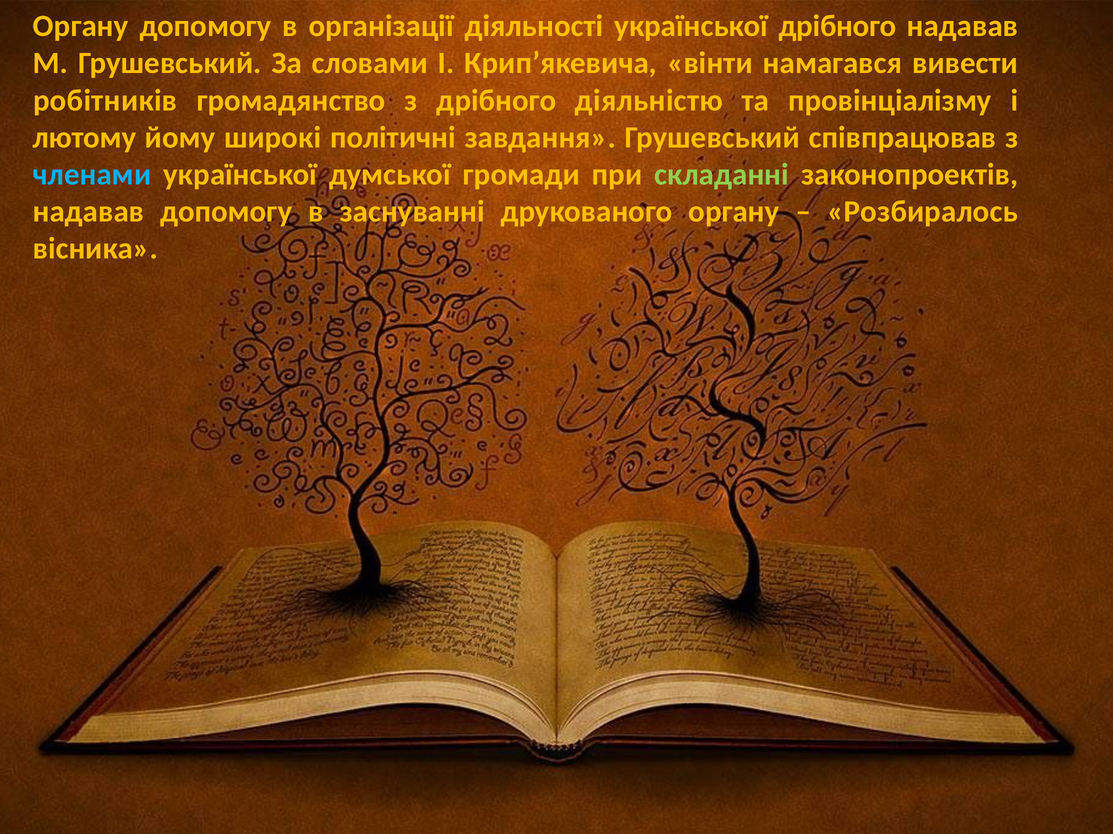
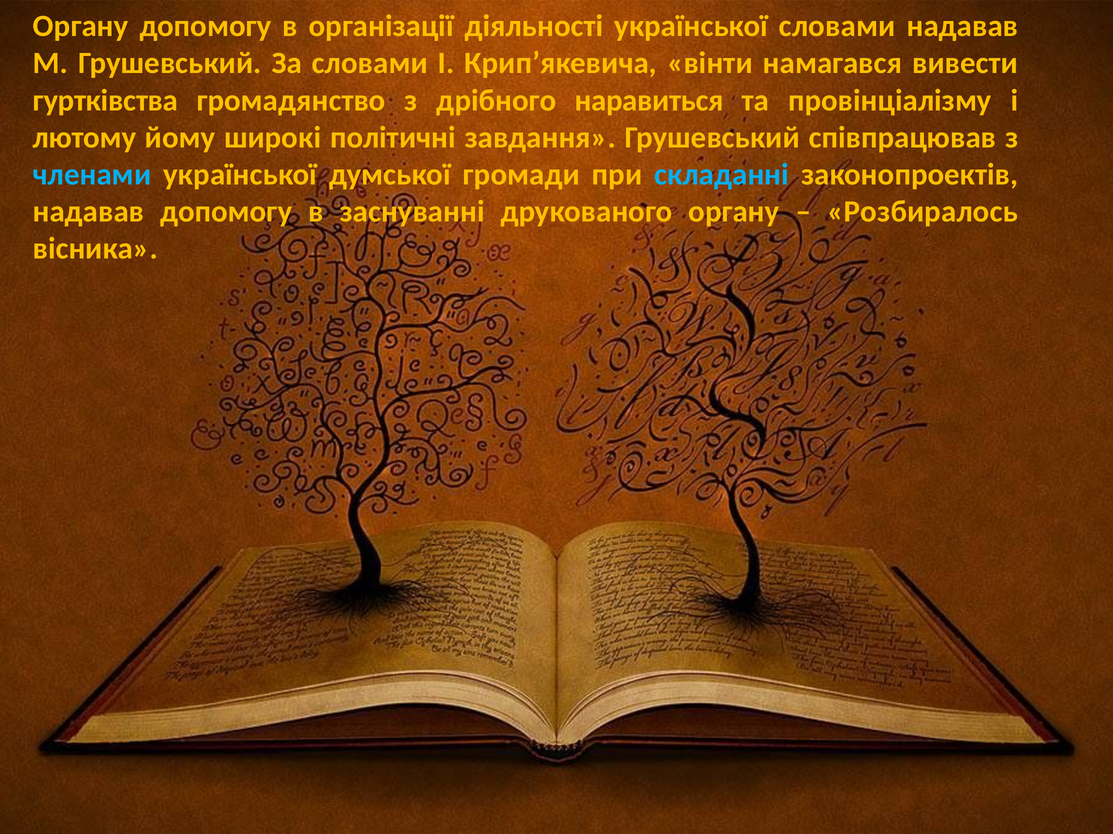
української дрібного: дрібного -> словами (837, 26)
робітників: робітників -> гуртківства (105, 100)
діяльністю: діяльністю -> наравиться (649, 100)
складанні colour: light green -> light blue (722, 175)
